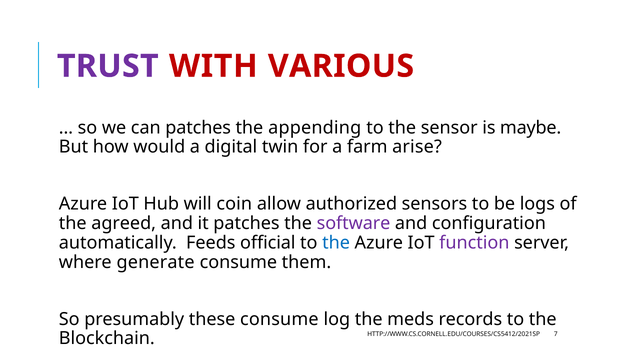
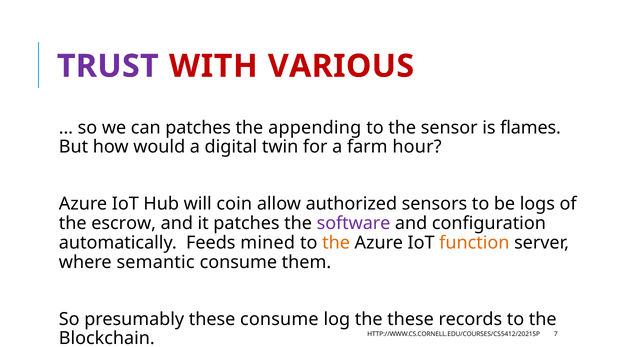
maybe: maybe -> flames (531, 128)
arise: arise -> hour (417, 147)
agreed: agreed -> escrow (124, 224)
official: official -> mined (268, 243)
the colour: blue -> orange (336, 243)
function colour: purple -> orange (474, 243)
generate: generate -> semantic (156, 263)
the meds: meds -> these (411, 320)
